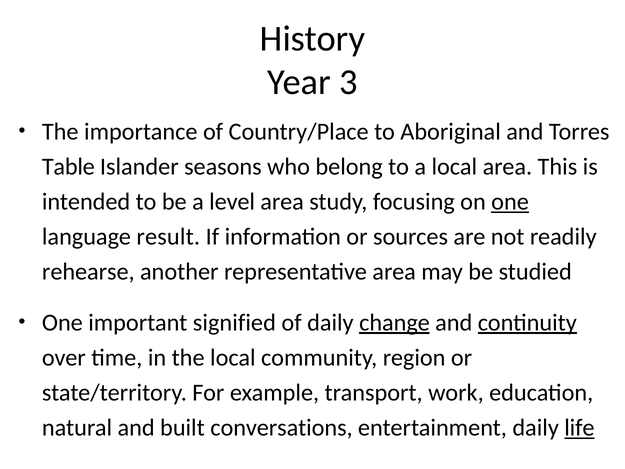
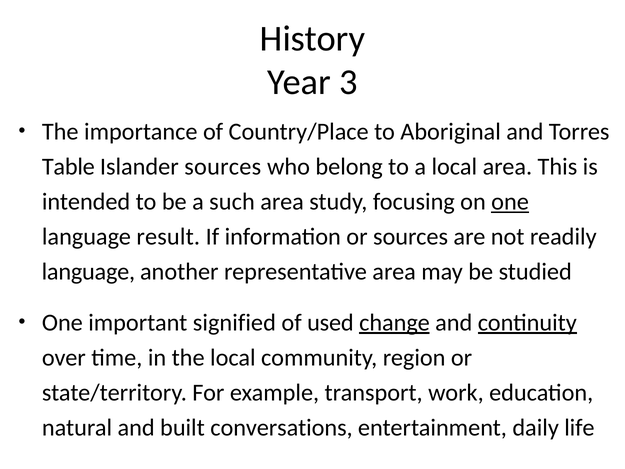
Islander seasons: seasons -> sources (223, 167)
level: level -> such (232, 202)
rehearse: rehearse -> language (88, 272)
of daily: daily -> used (330, 322)
life underline: present -> none (579, 427)
